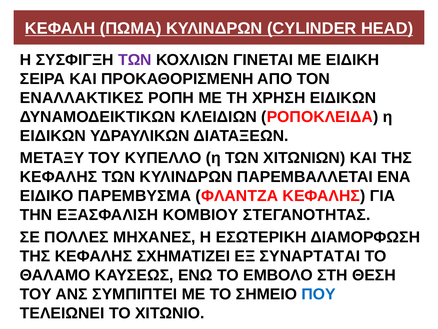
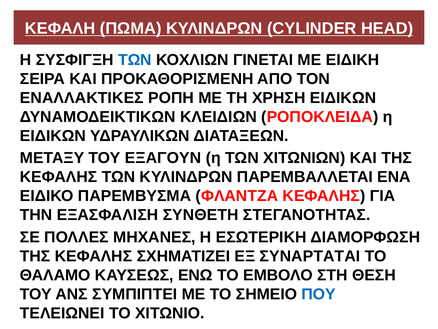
ΤΩΝ colour: purple -> blue (135, 60)
ΚΥΠΕΛΛΟ: ΚΥΠΕΛΛΟ -> ΕΞΑΓΟΥΝ (163, 158)
ΚΟΜΒΙΟΥ: ΚΟΜΒΙΟΥ -> ΣΥΝΘΕΤΗ (201, 215)
